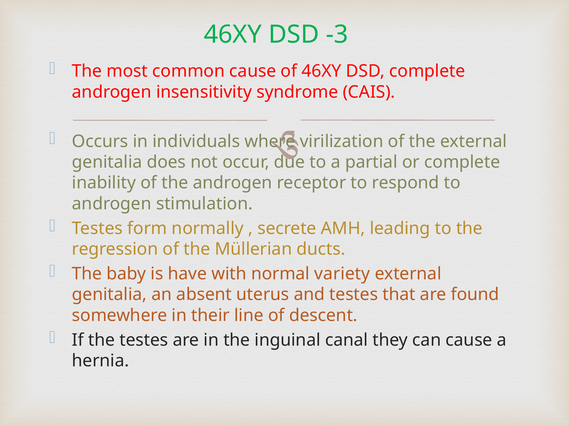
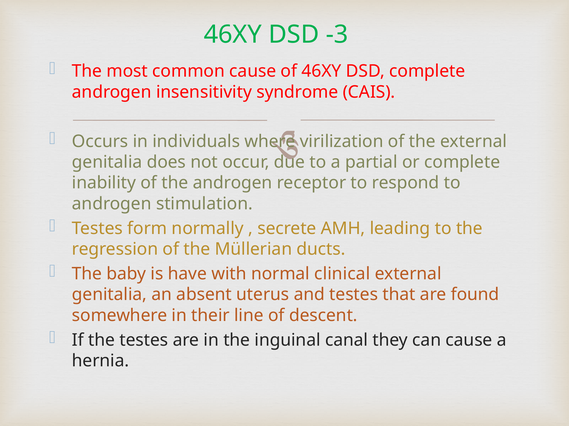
variety: variety -> clinical (342, 274)
